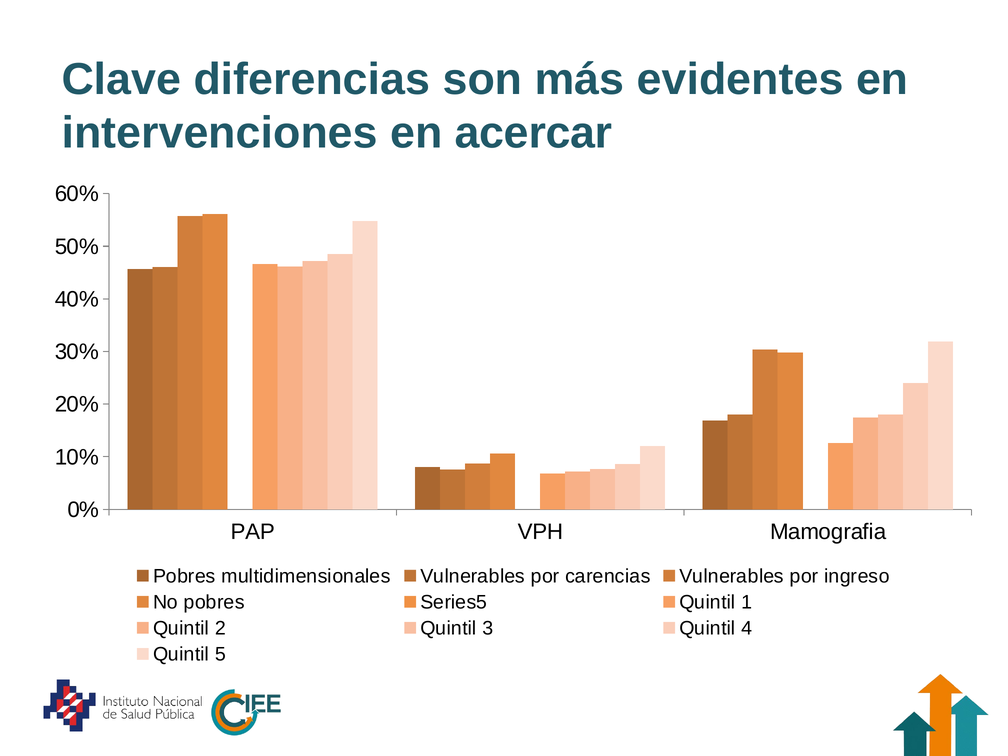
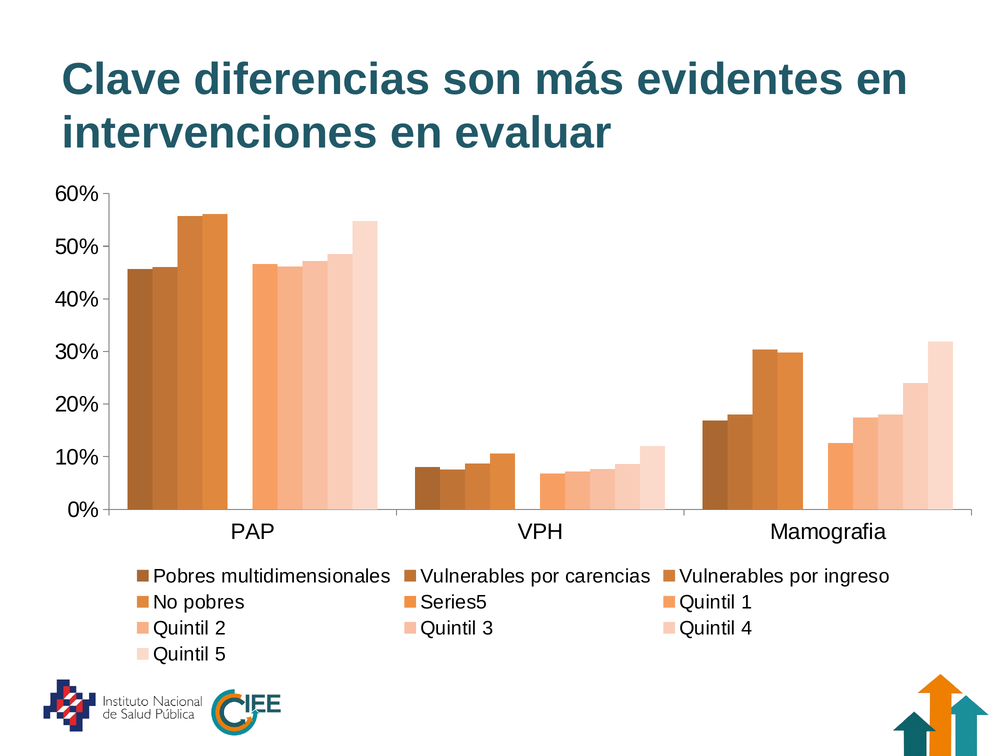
acercar: acercar -> evaluar (533, 133)
